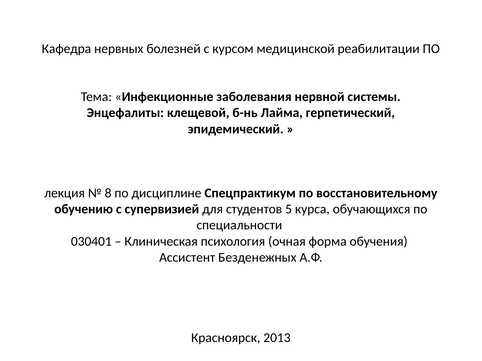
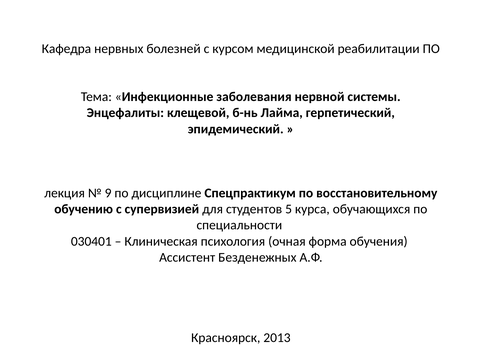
8: 8 -> 9 (108, 193)
